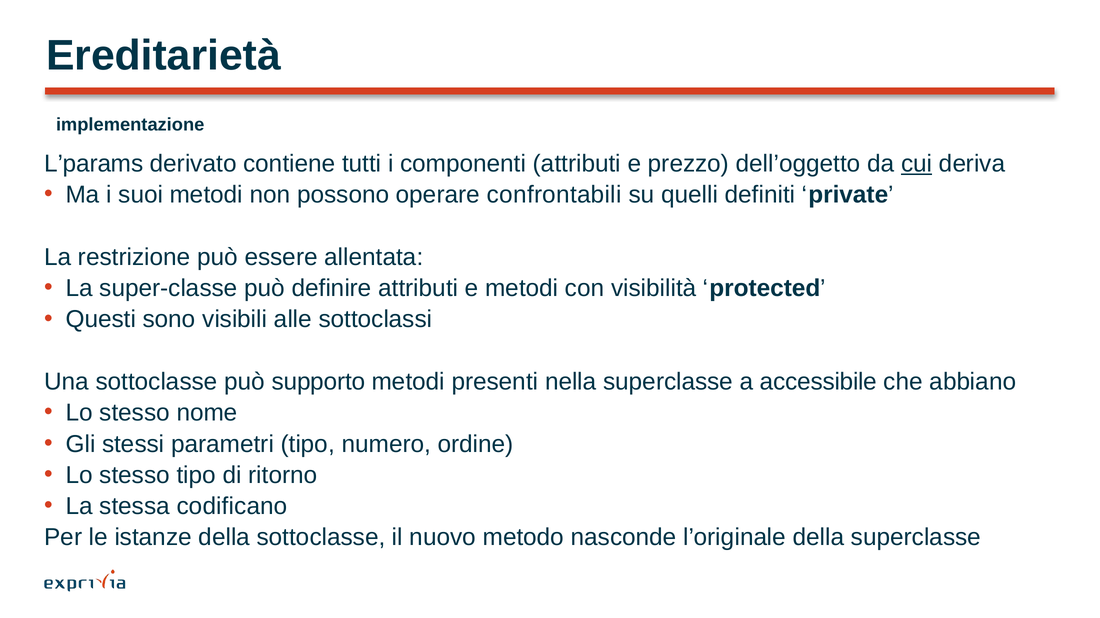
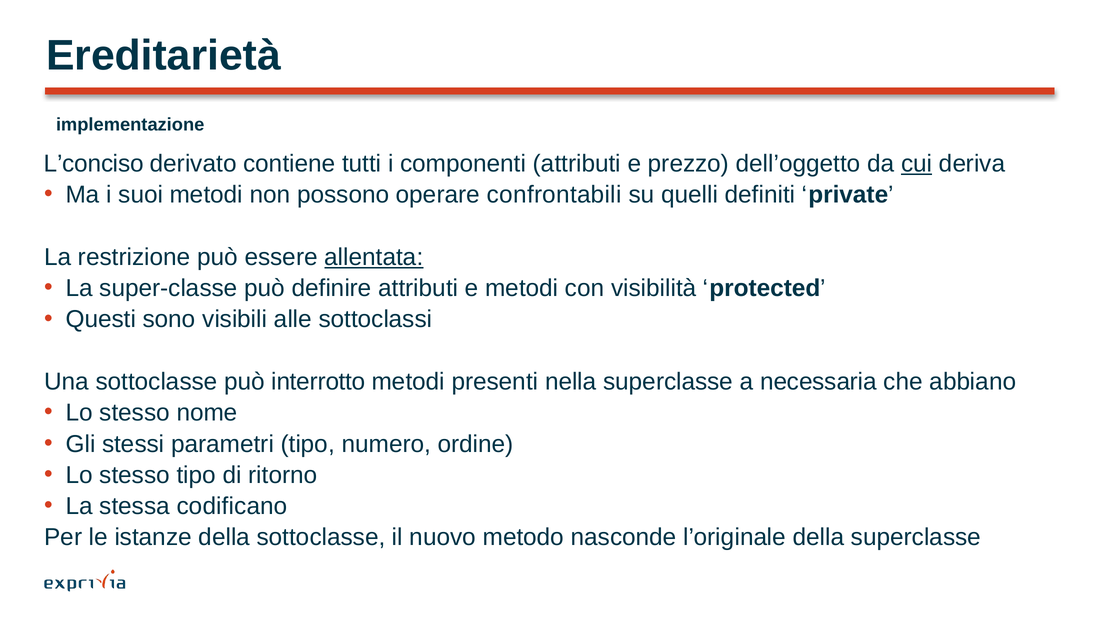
L’params: L’params -> L’conciso (94, 164)
allentata underline: none -> present (374, 257)
supporto: supporto -> interrotto (318, 382)
accessibile: accessibile -> necessaria (818, 382)
